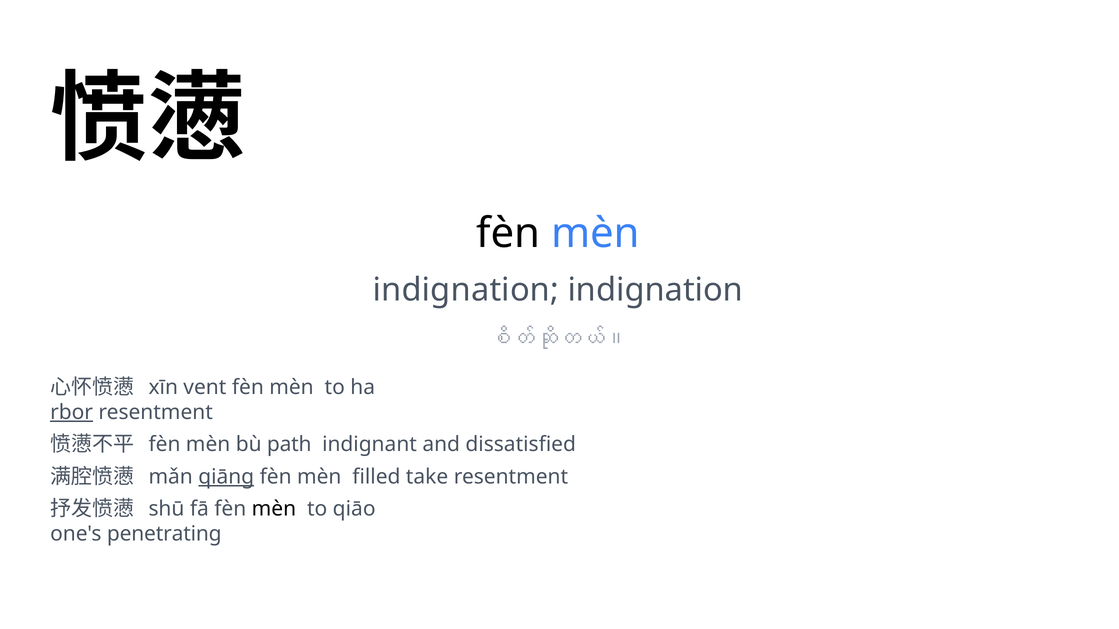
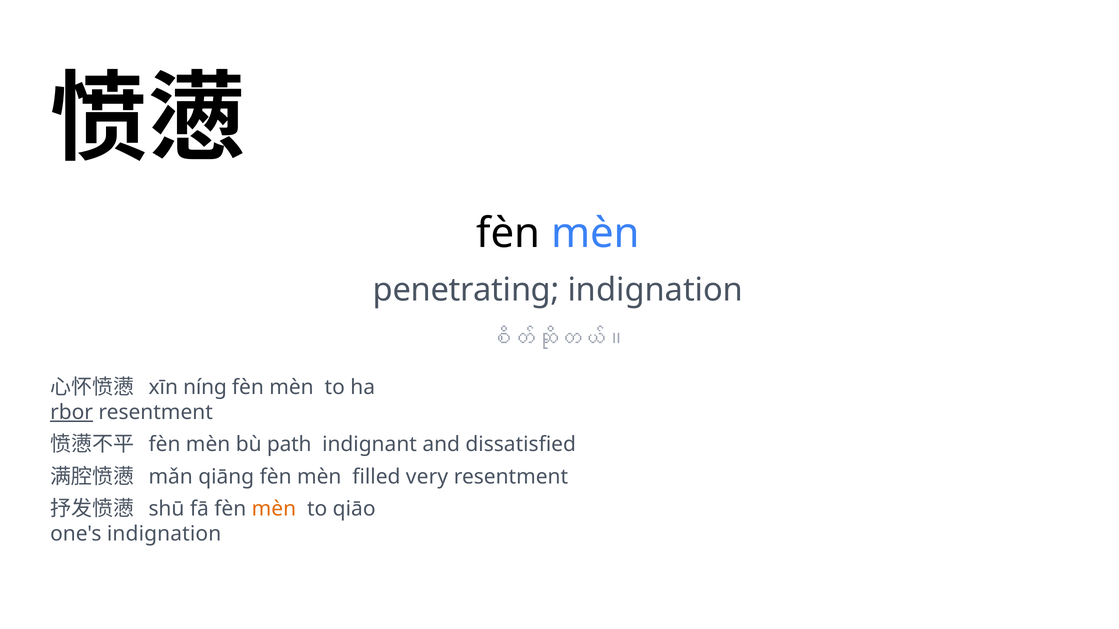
indignation: indignation -> penetrating (466, 290)
vent: vent -> níng (205, 387)
qiāng underline: present -> none (226, 477)
take: take -> very (427, 477)
mèn colour: black -> orange (274, 509)
one's penetrating: penetrating -> indignation (164, 534)
